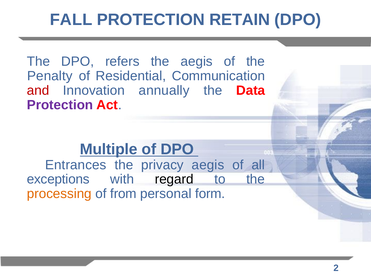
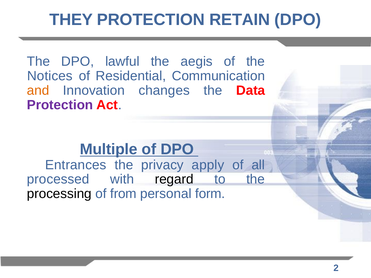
FALL: FALL -> THEY (71, 20)
refers: refers -> lawful (122, 62)
Penalty: Penalty -> Notices (50, 76)
and colour: red -> orange (38, 90)
annually: annually -> changes (164, 90)
privacy aegis: aegis -> apply (208, 165)
exceptions: exceptions -> processed (58, 179)
processing colour: orange -> black (59, 194)
